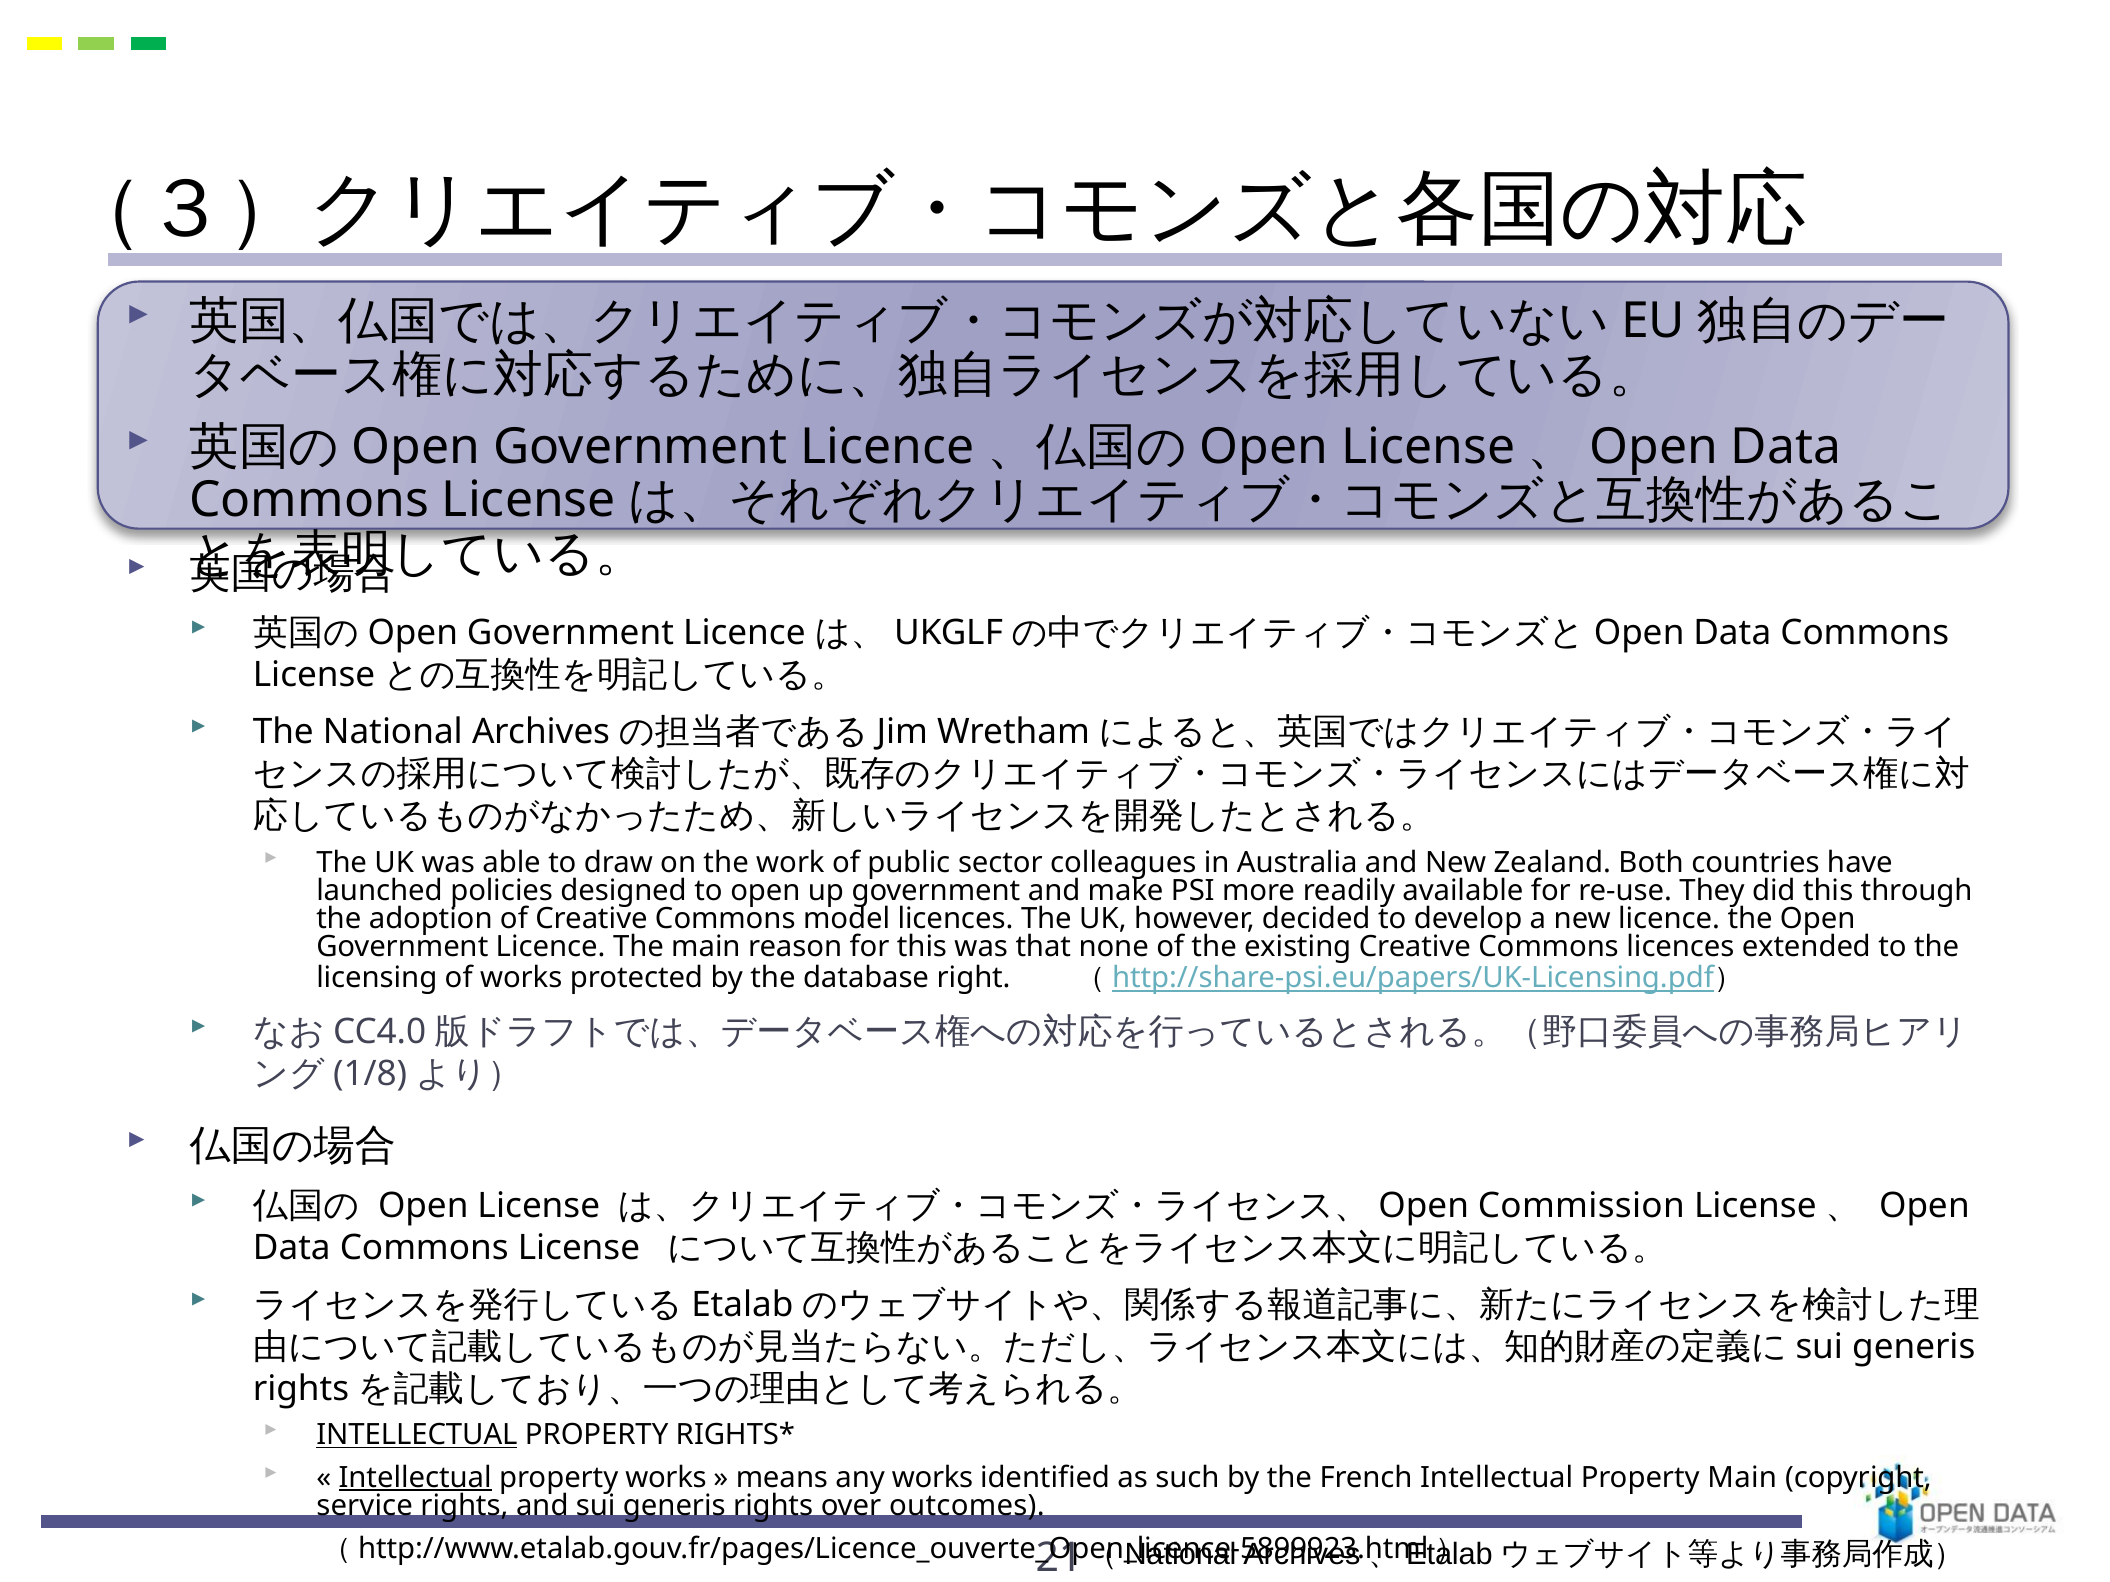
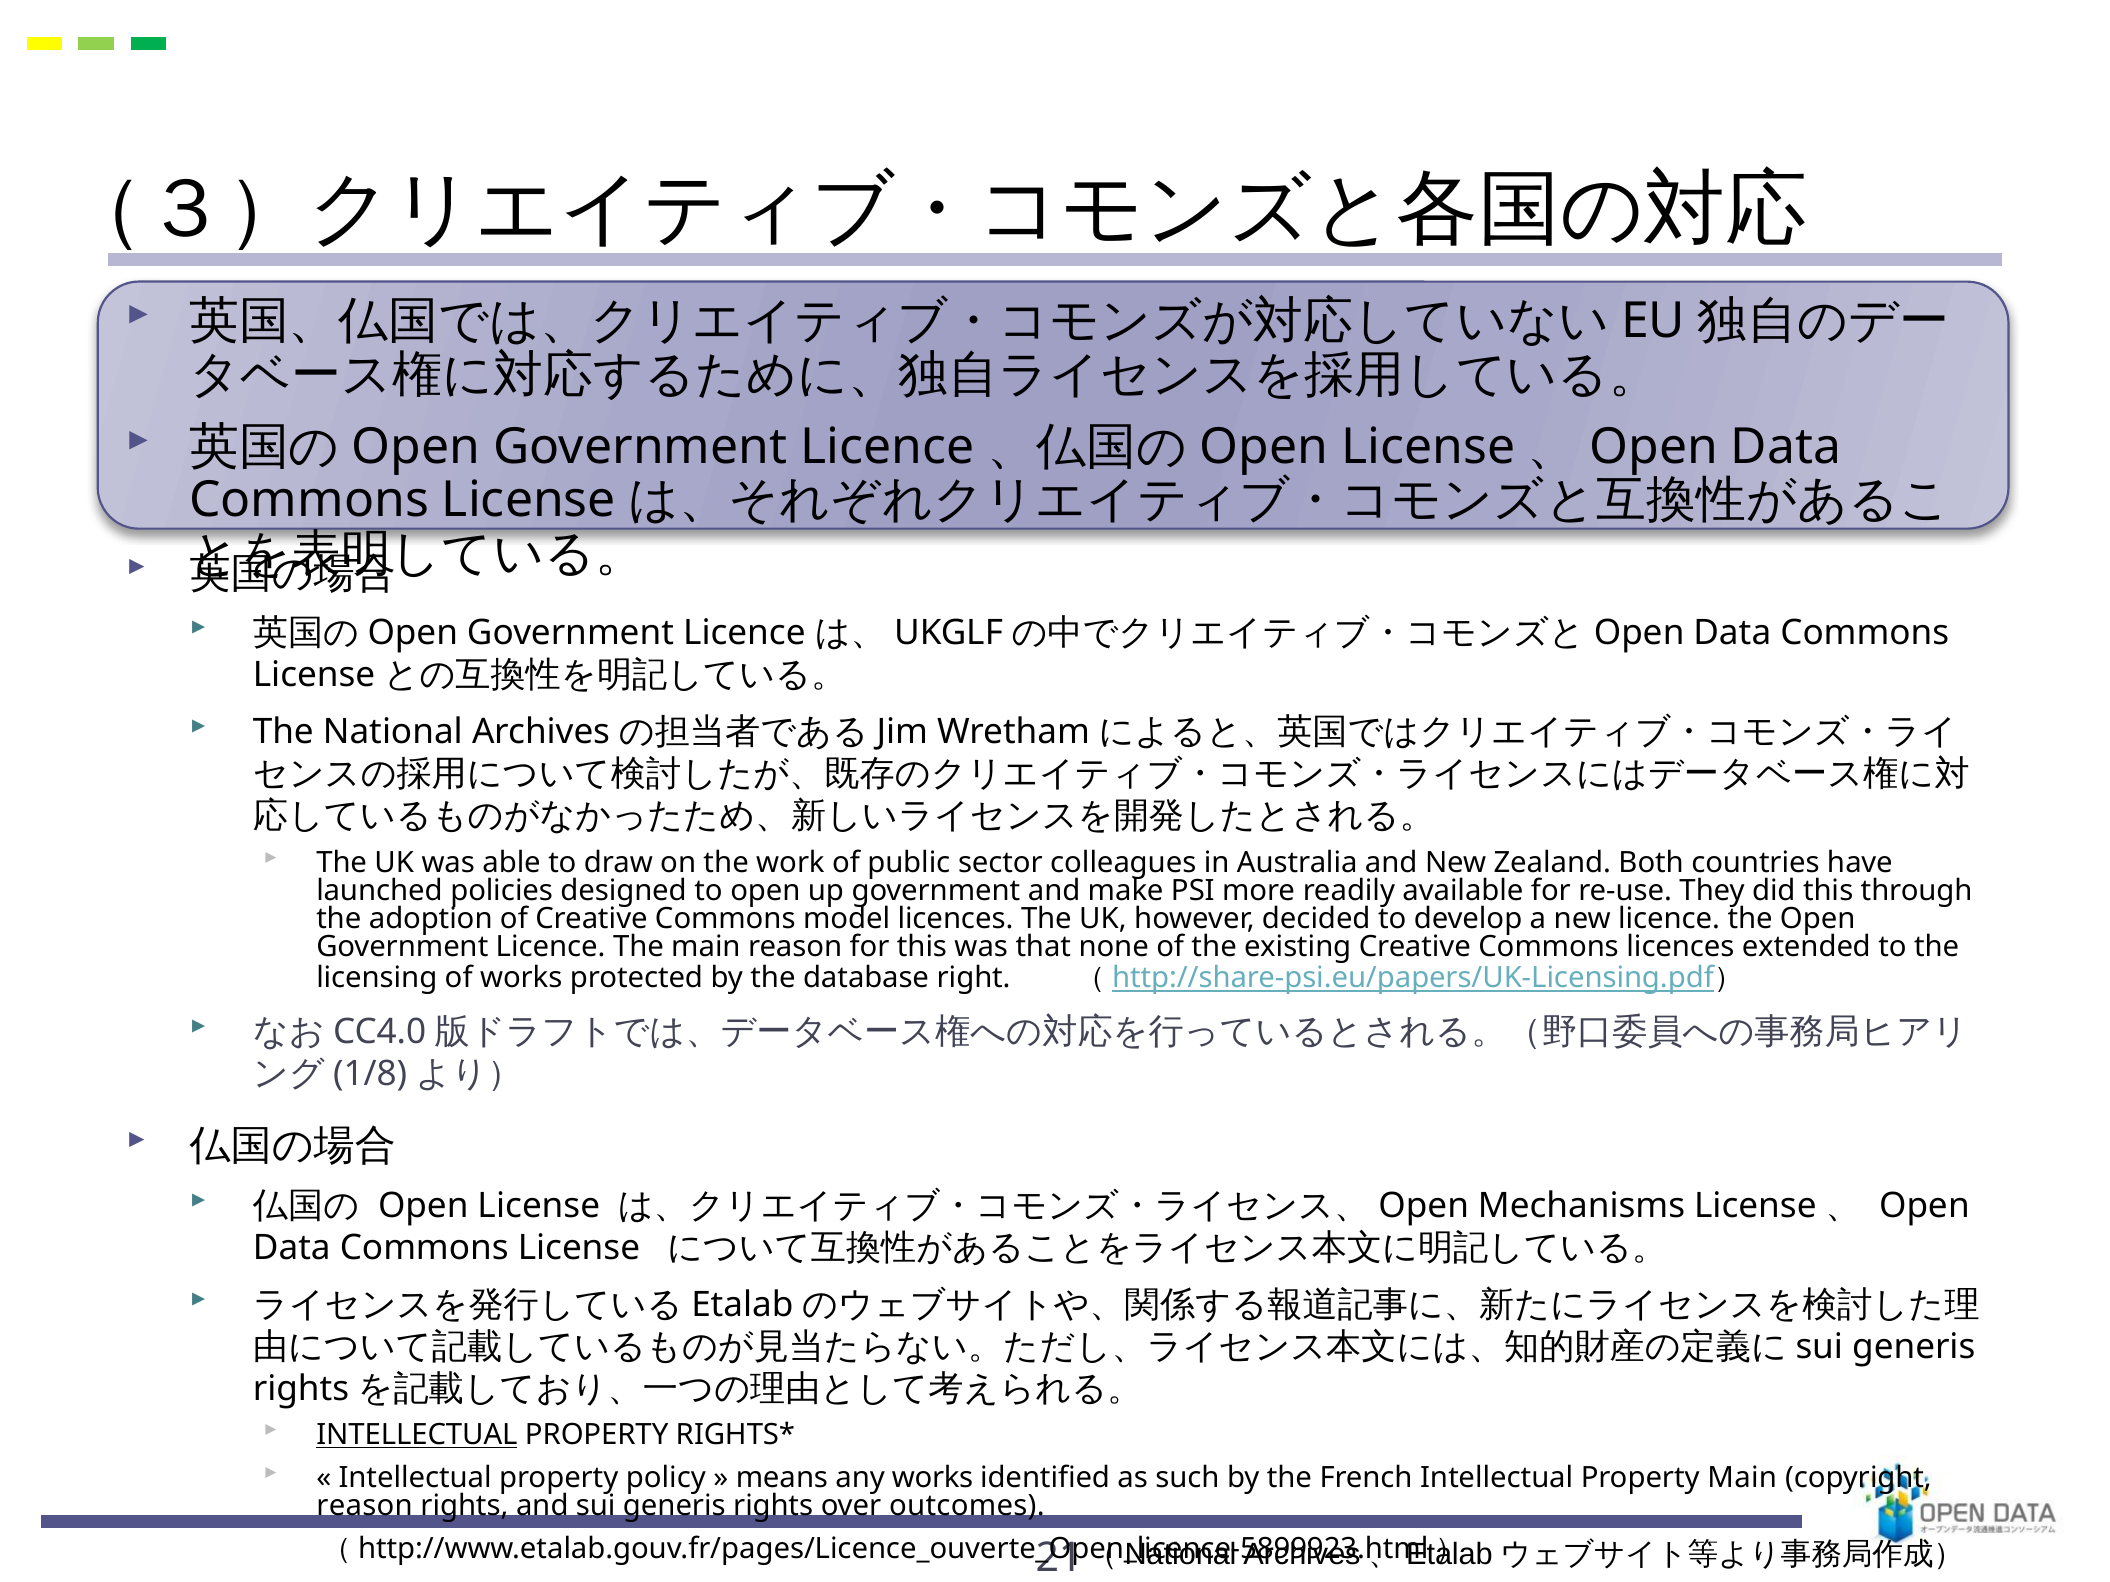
Commission: Commission -> Mechanisms (1581, 1206)
Intellectual underline: present -> none (415, 1478)
property works: works -> policy (666, 1478)
service: service -> reason (365, 1506)
